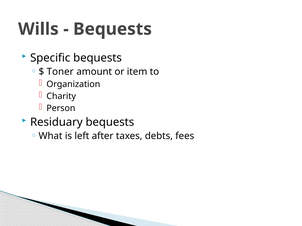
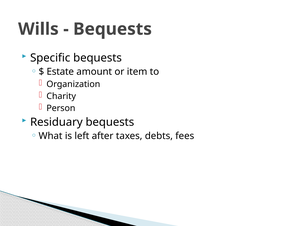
Toner: Toner -> Estate (60, 72)
